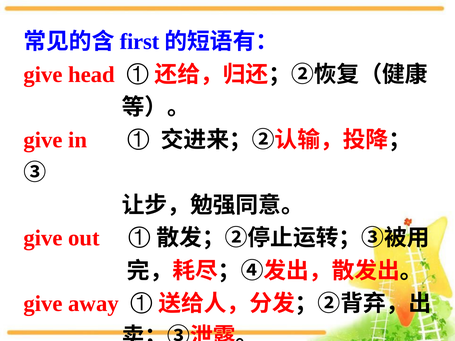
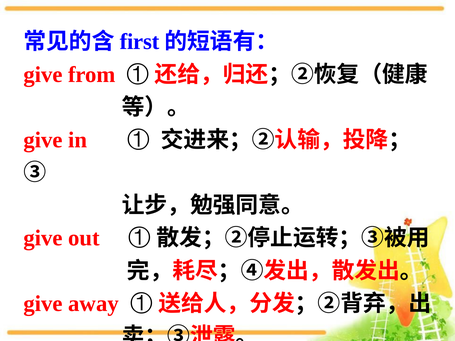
head: head -> from (92, 75)
